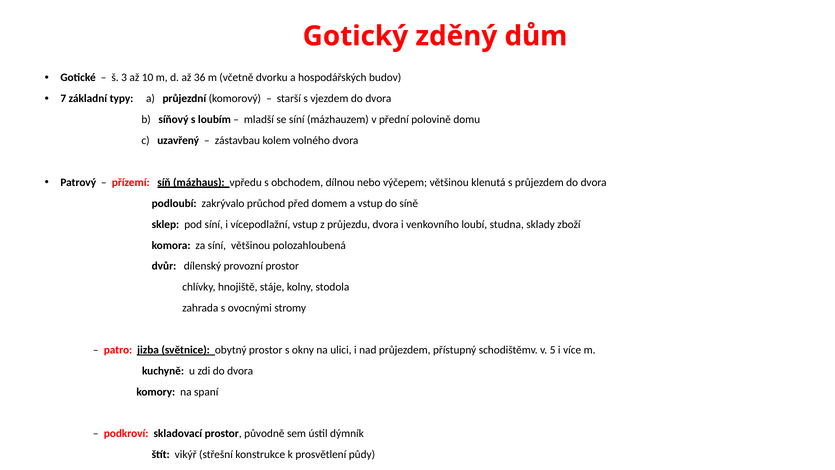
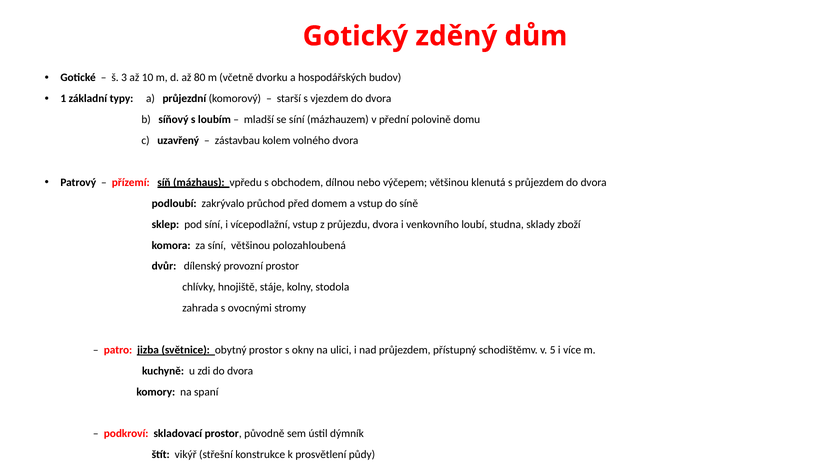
36: 36 -> 80 (200, 78)
7: 7 -> 1 (63, 99)
